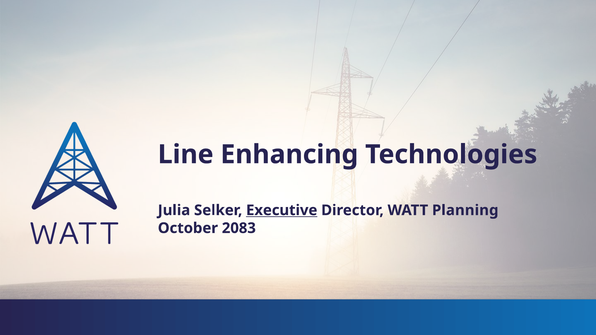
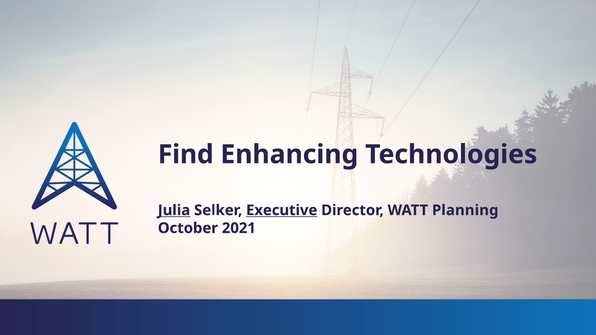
Line: Line -> Find (186, 155)
Julia underline: none -> present (174, 210)
2083: 2083 -> 2021 (239, 228)
